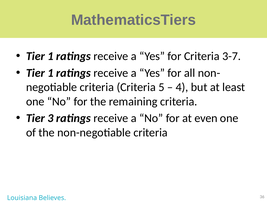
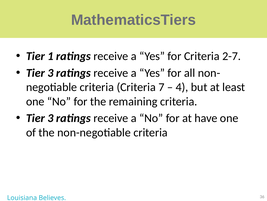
3-7: 3-7 -> 2-7 (232, 56)
1: 1 -> 3 (51, 73)
5: 5 -> 7 (161, 87)
even: even -> have (206, 118)
